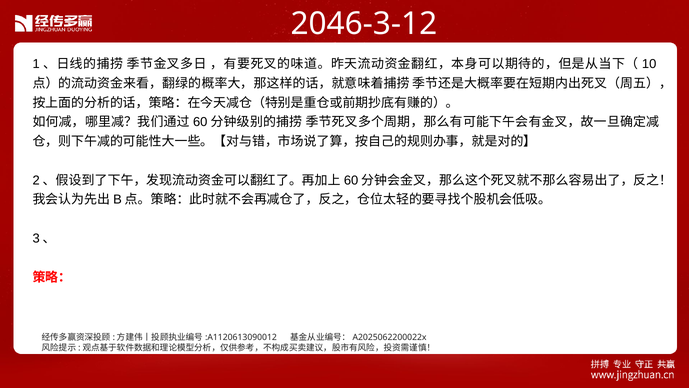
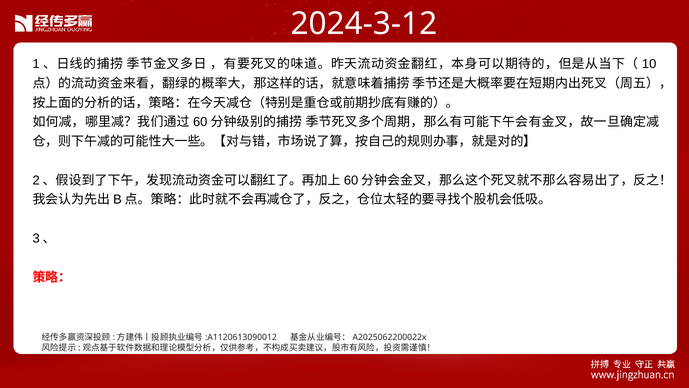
2046-3-12: 2046-3-12 -> 2024-3-12 (364, 24)
